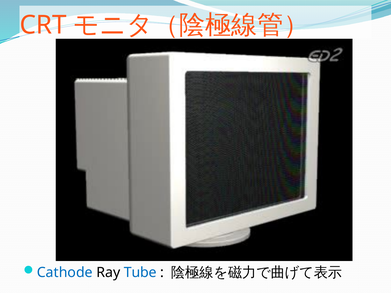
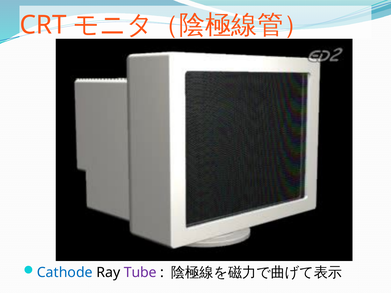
Tube colour: blue -> purple (140, 273)
